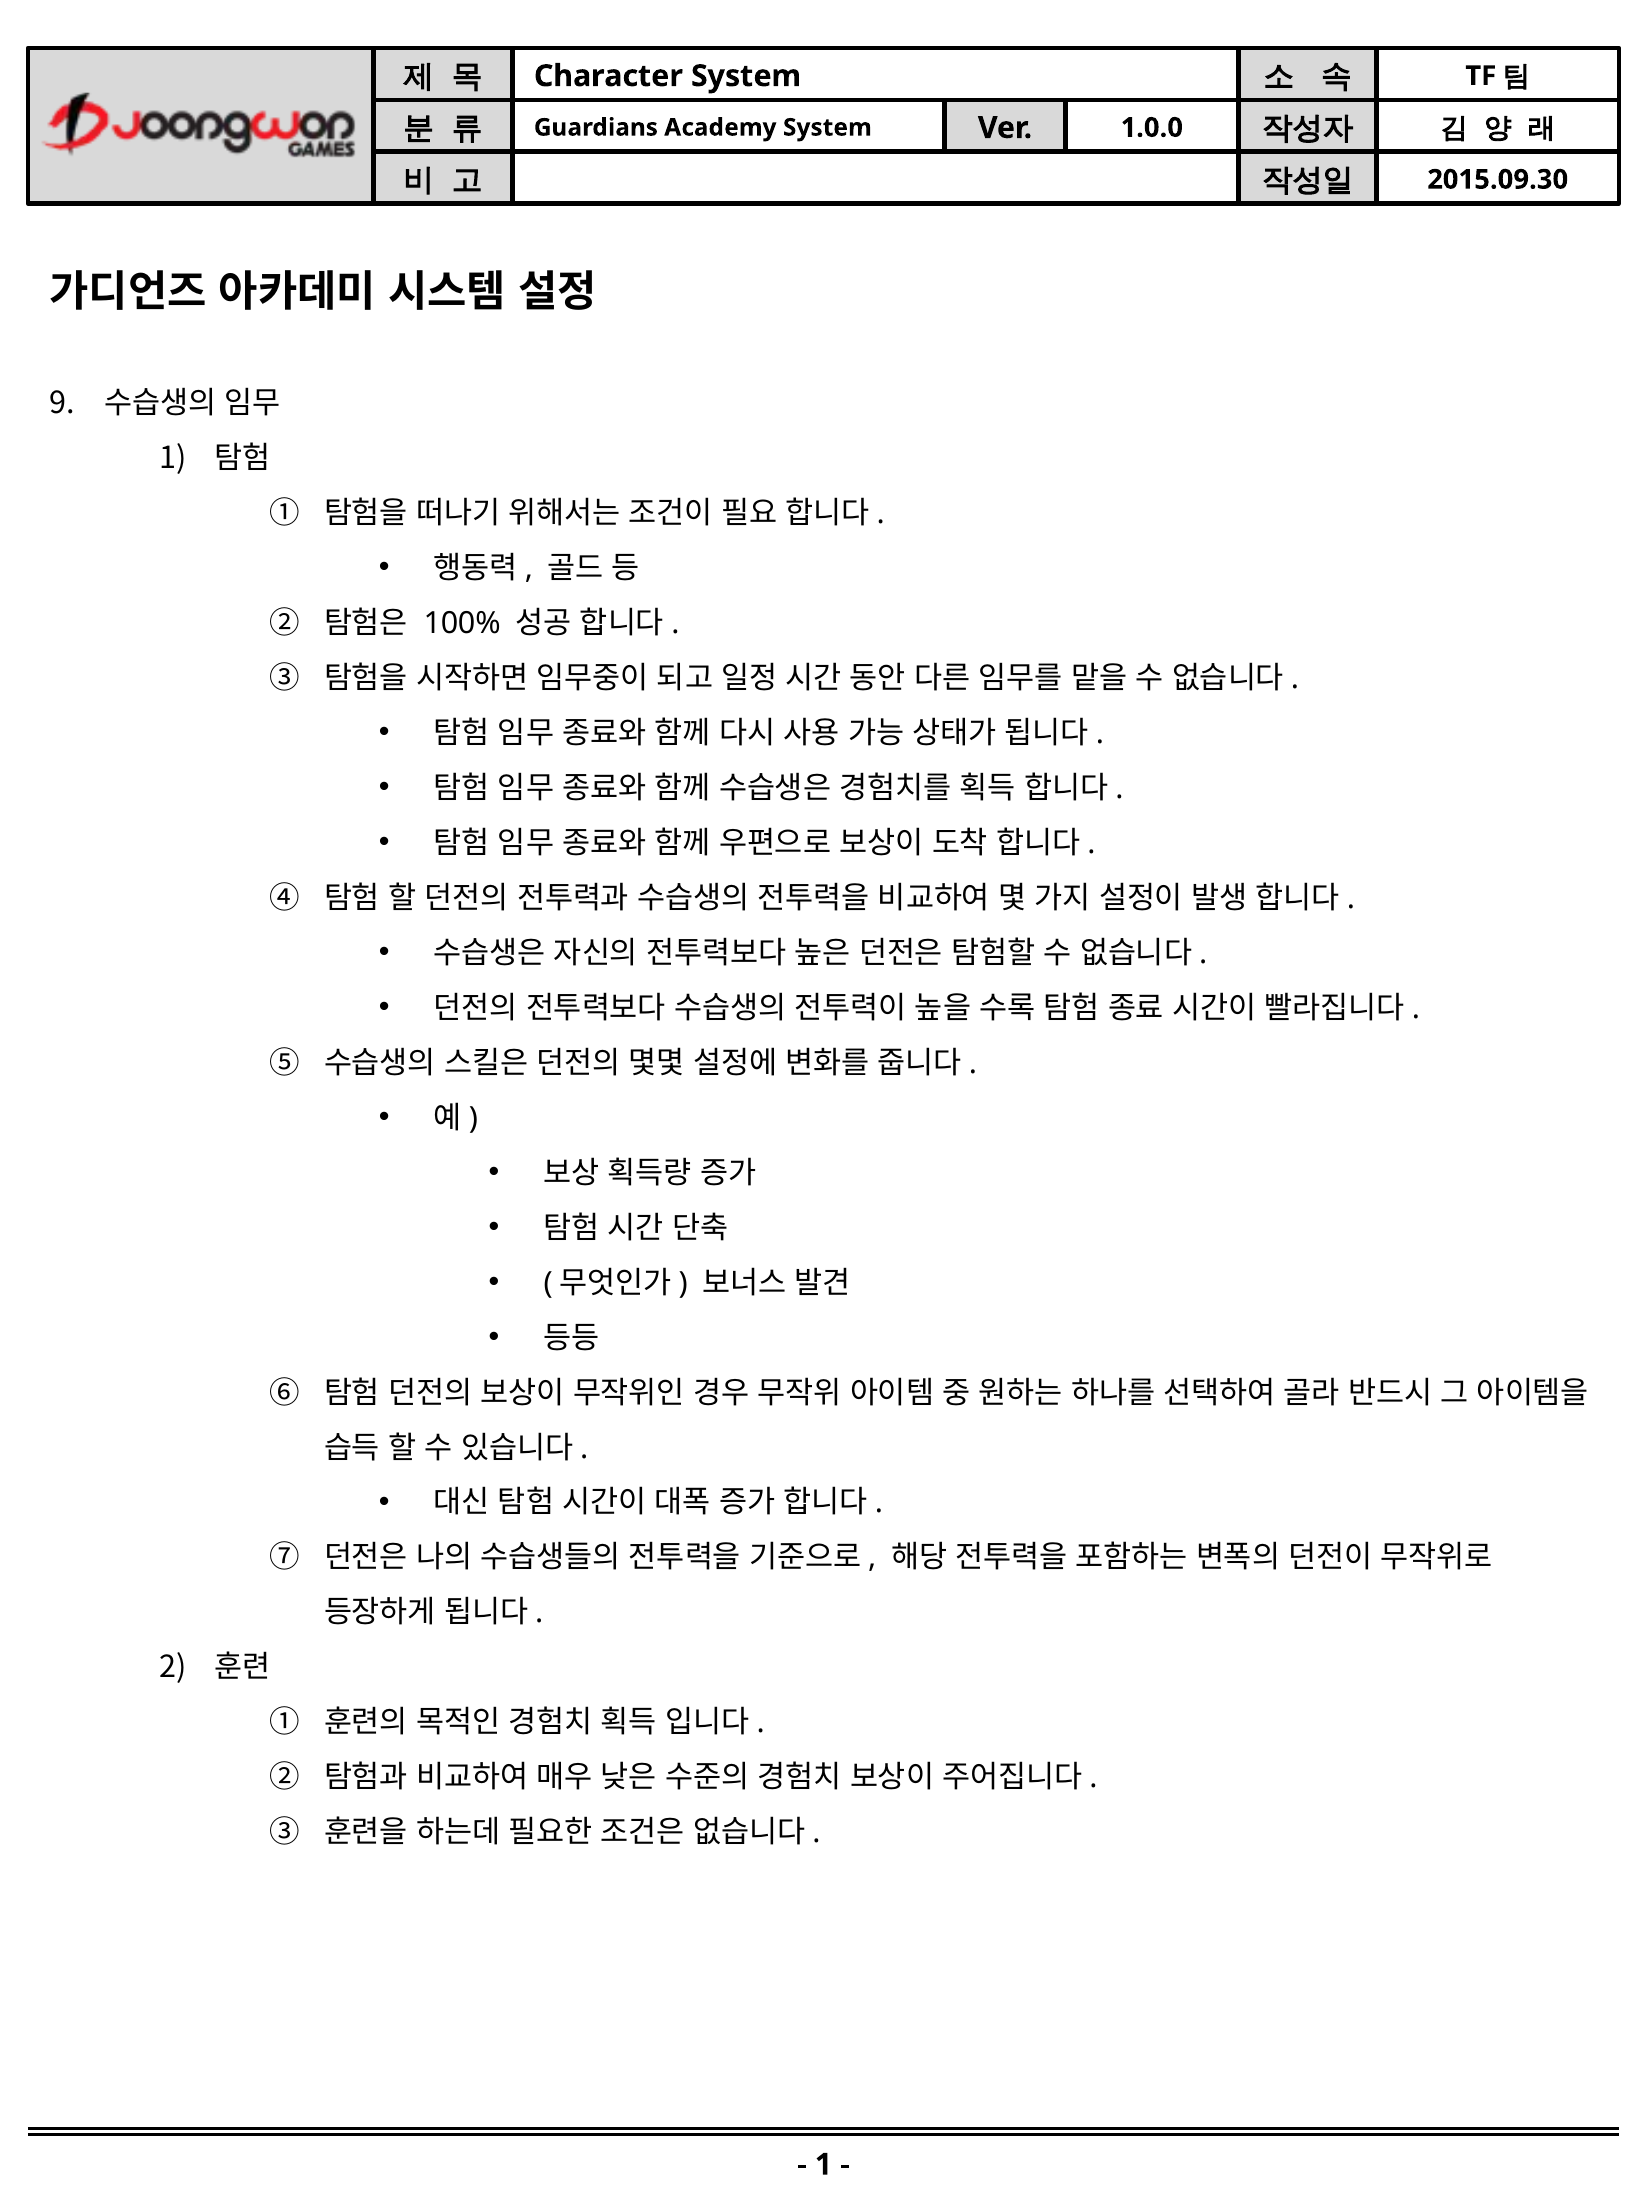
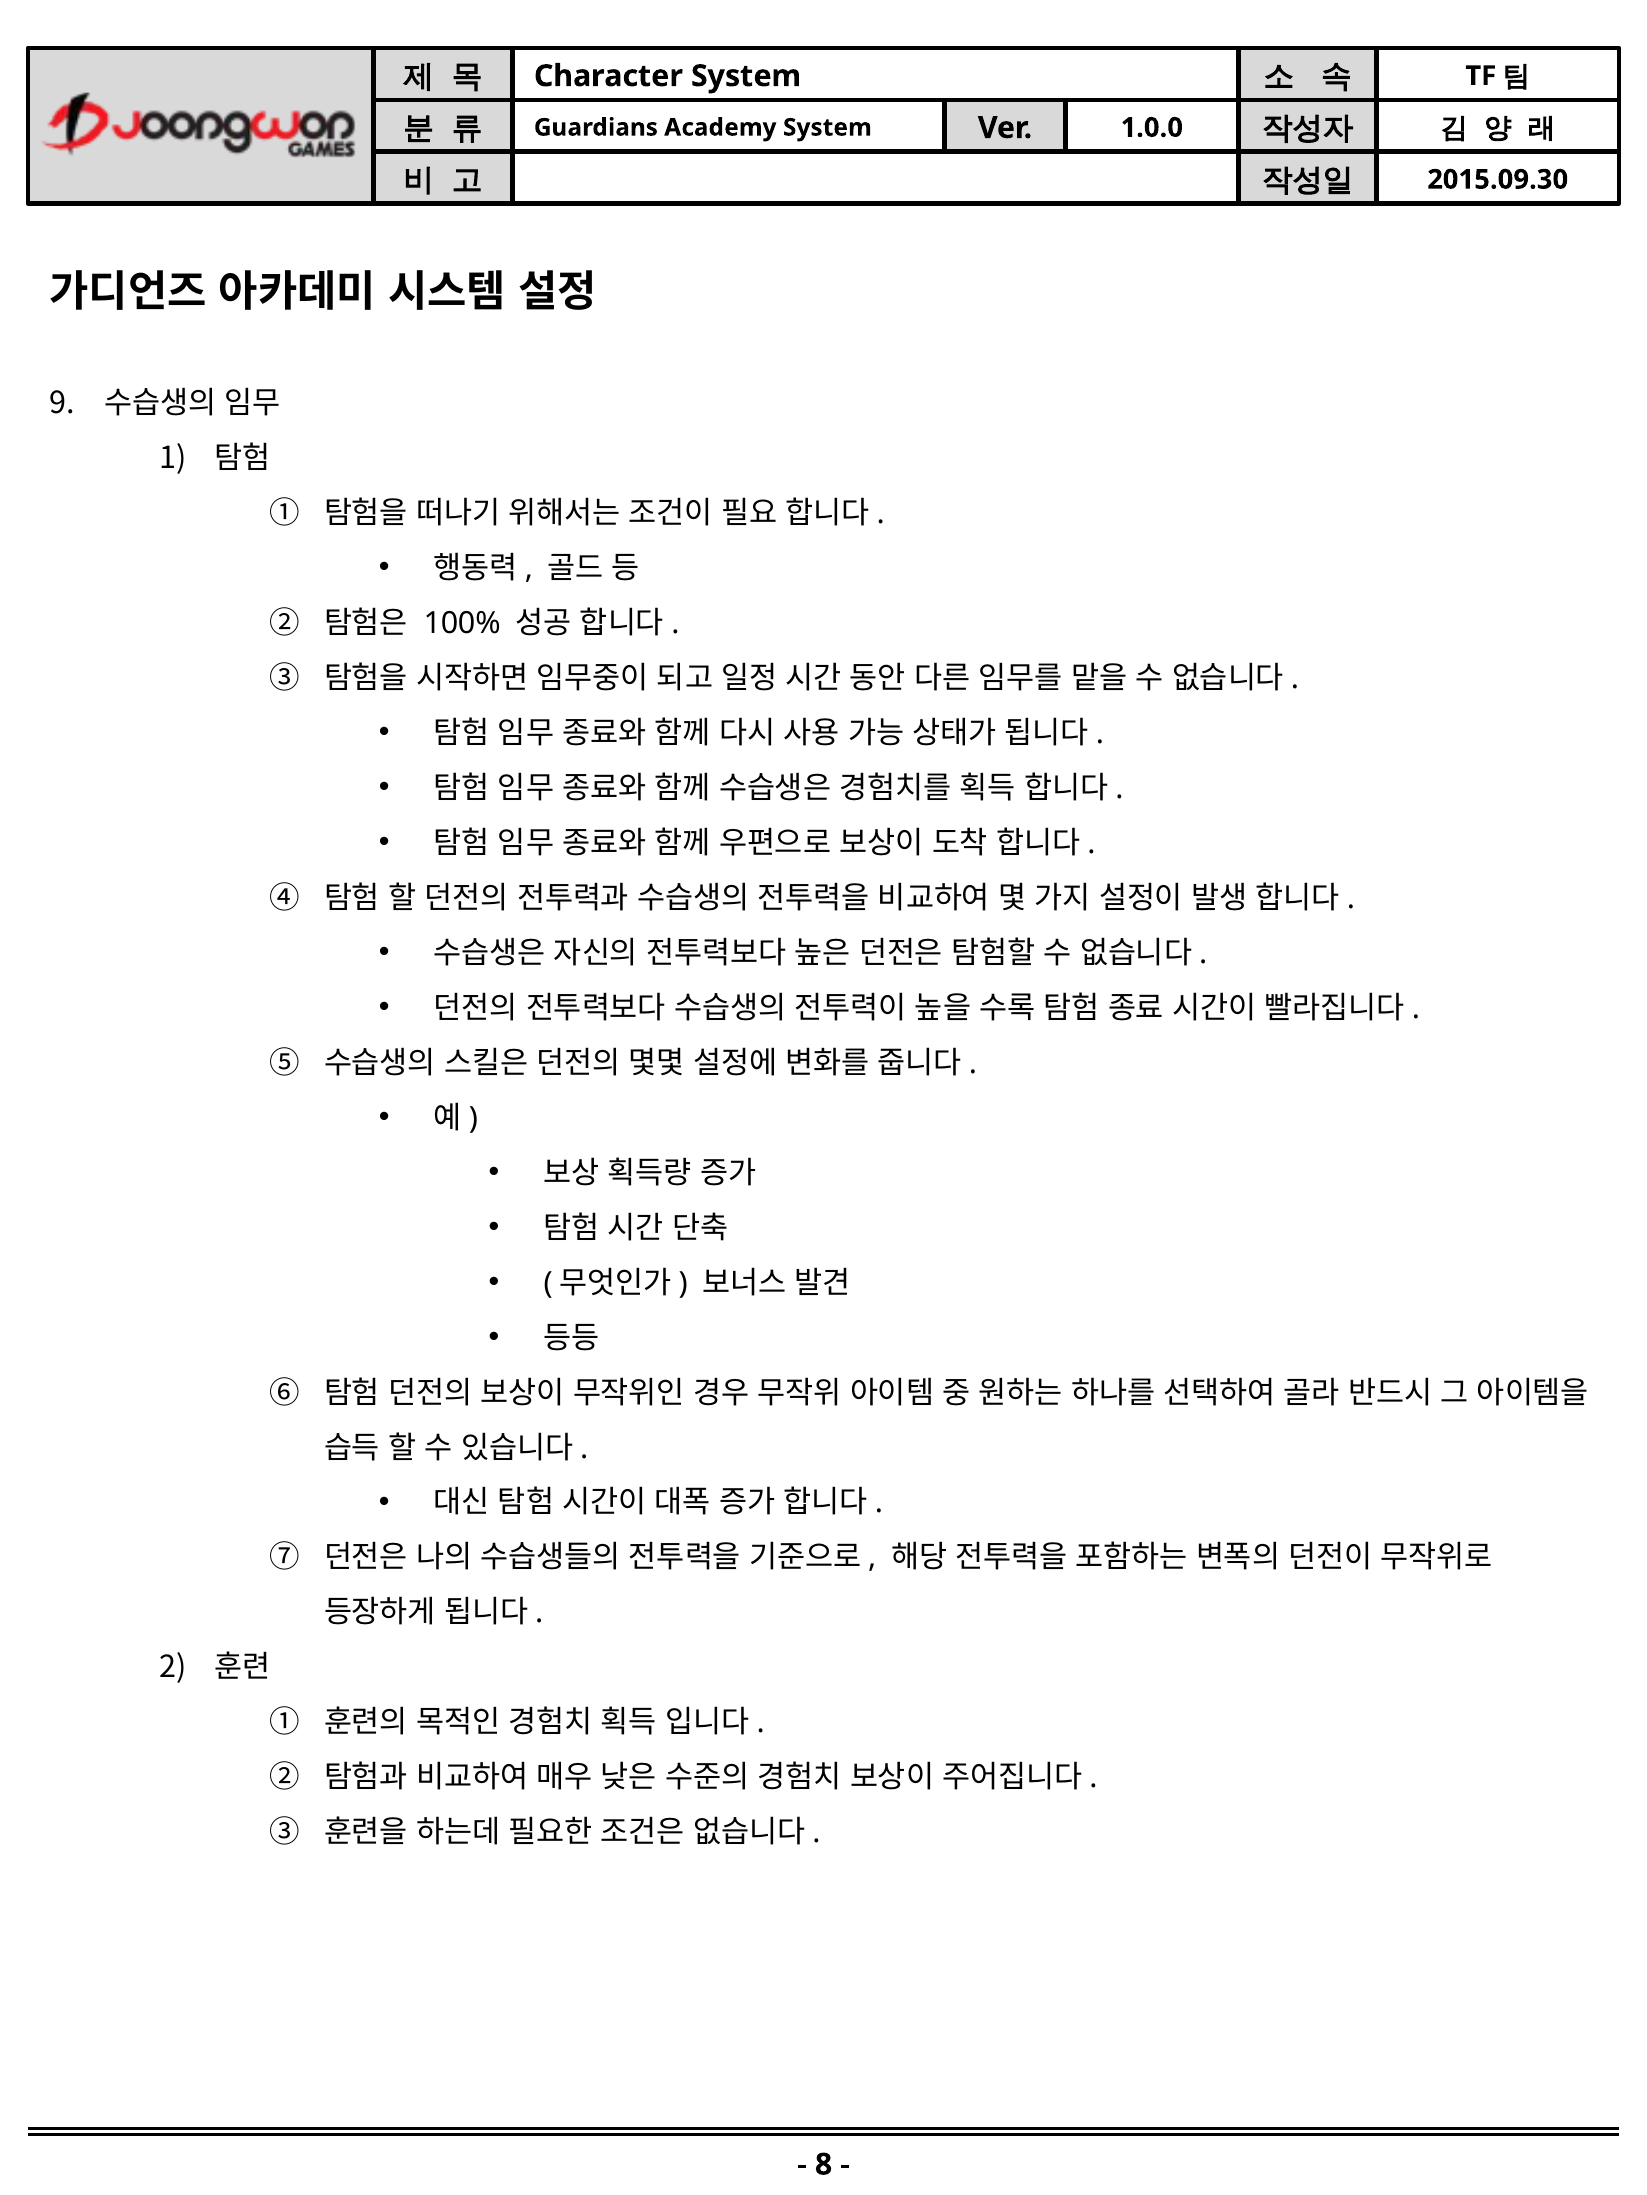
1: 1 -> 8 (824, 2166)
